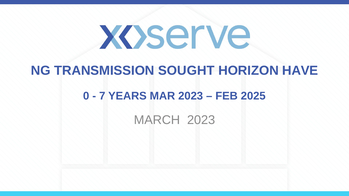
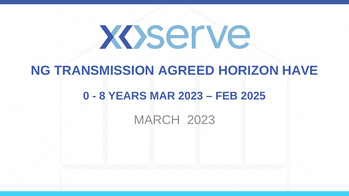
SOUGHT: SOUGHT -> AGREED (186, 71)
7: 7 -> 8 (102, 96)
